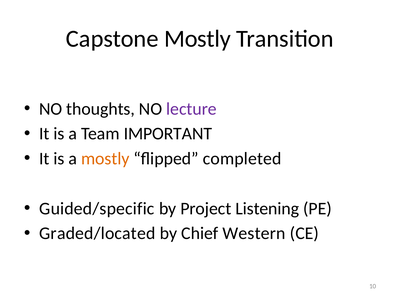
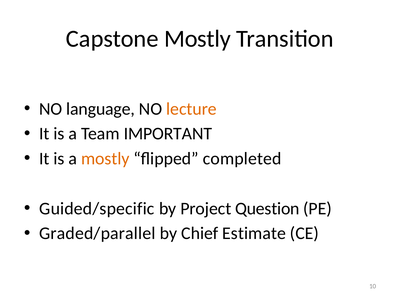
thoughts: thoughts -> language (101, 109)
lecture colour: purple -> orange (191, 109)
Listening: Listening -> Question (267, 208)
Graded/located: Graded/located -> Graded/parallel (97, 233)
Western: Western -> Estimate (254, 233)
